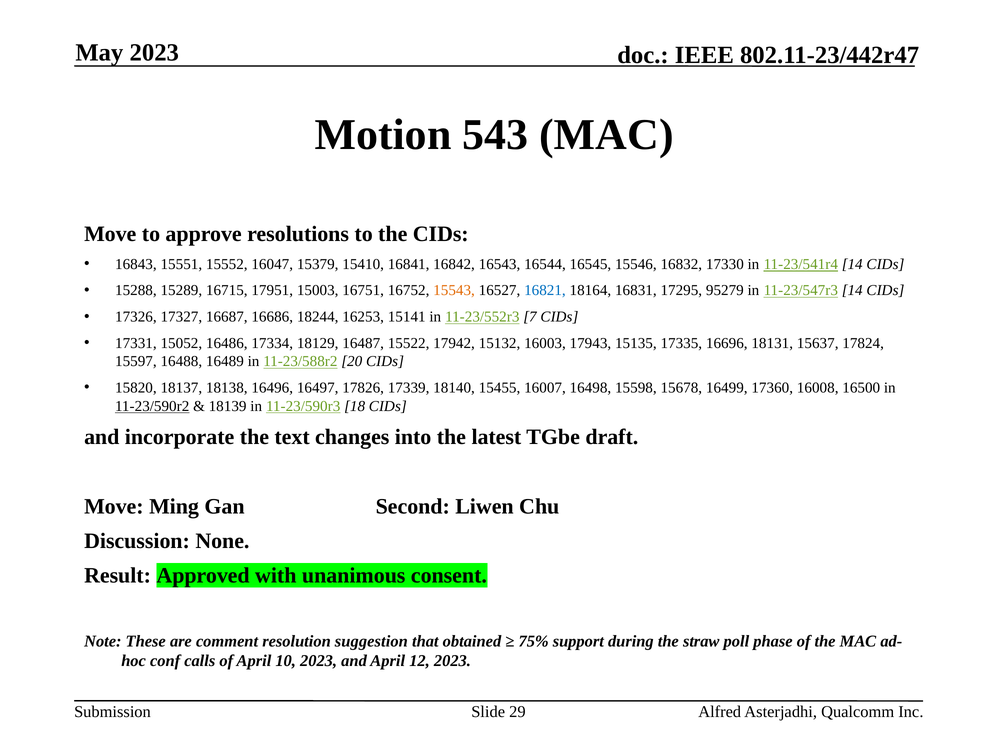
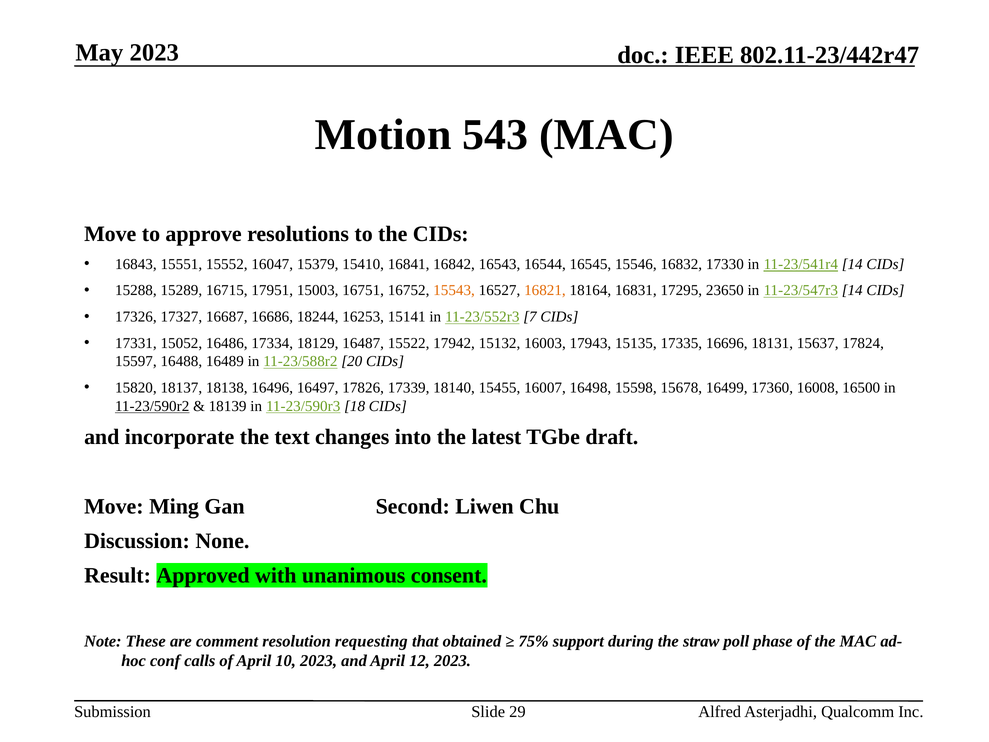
16821 colour: blue -> orange (545, 290)
95279: 95279 -> 23650 (725, 290)
suggestion: suggestion -> requesting (371, 641)
